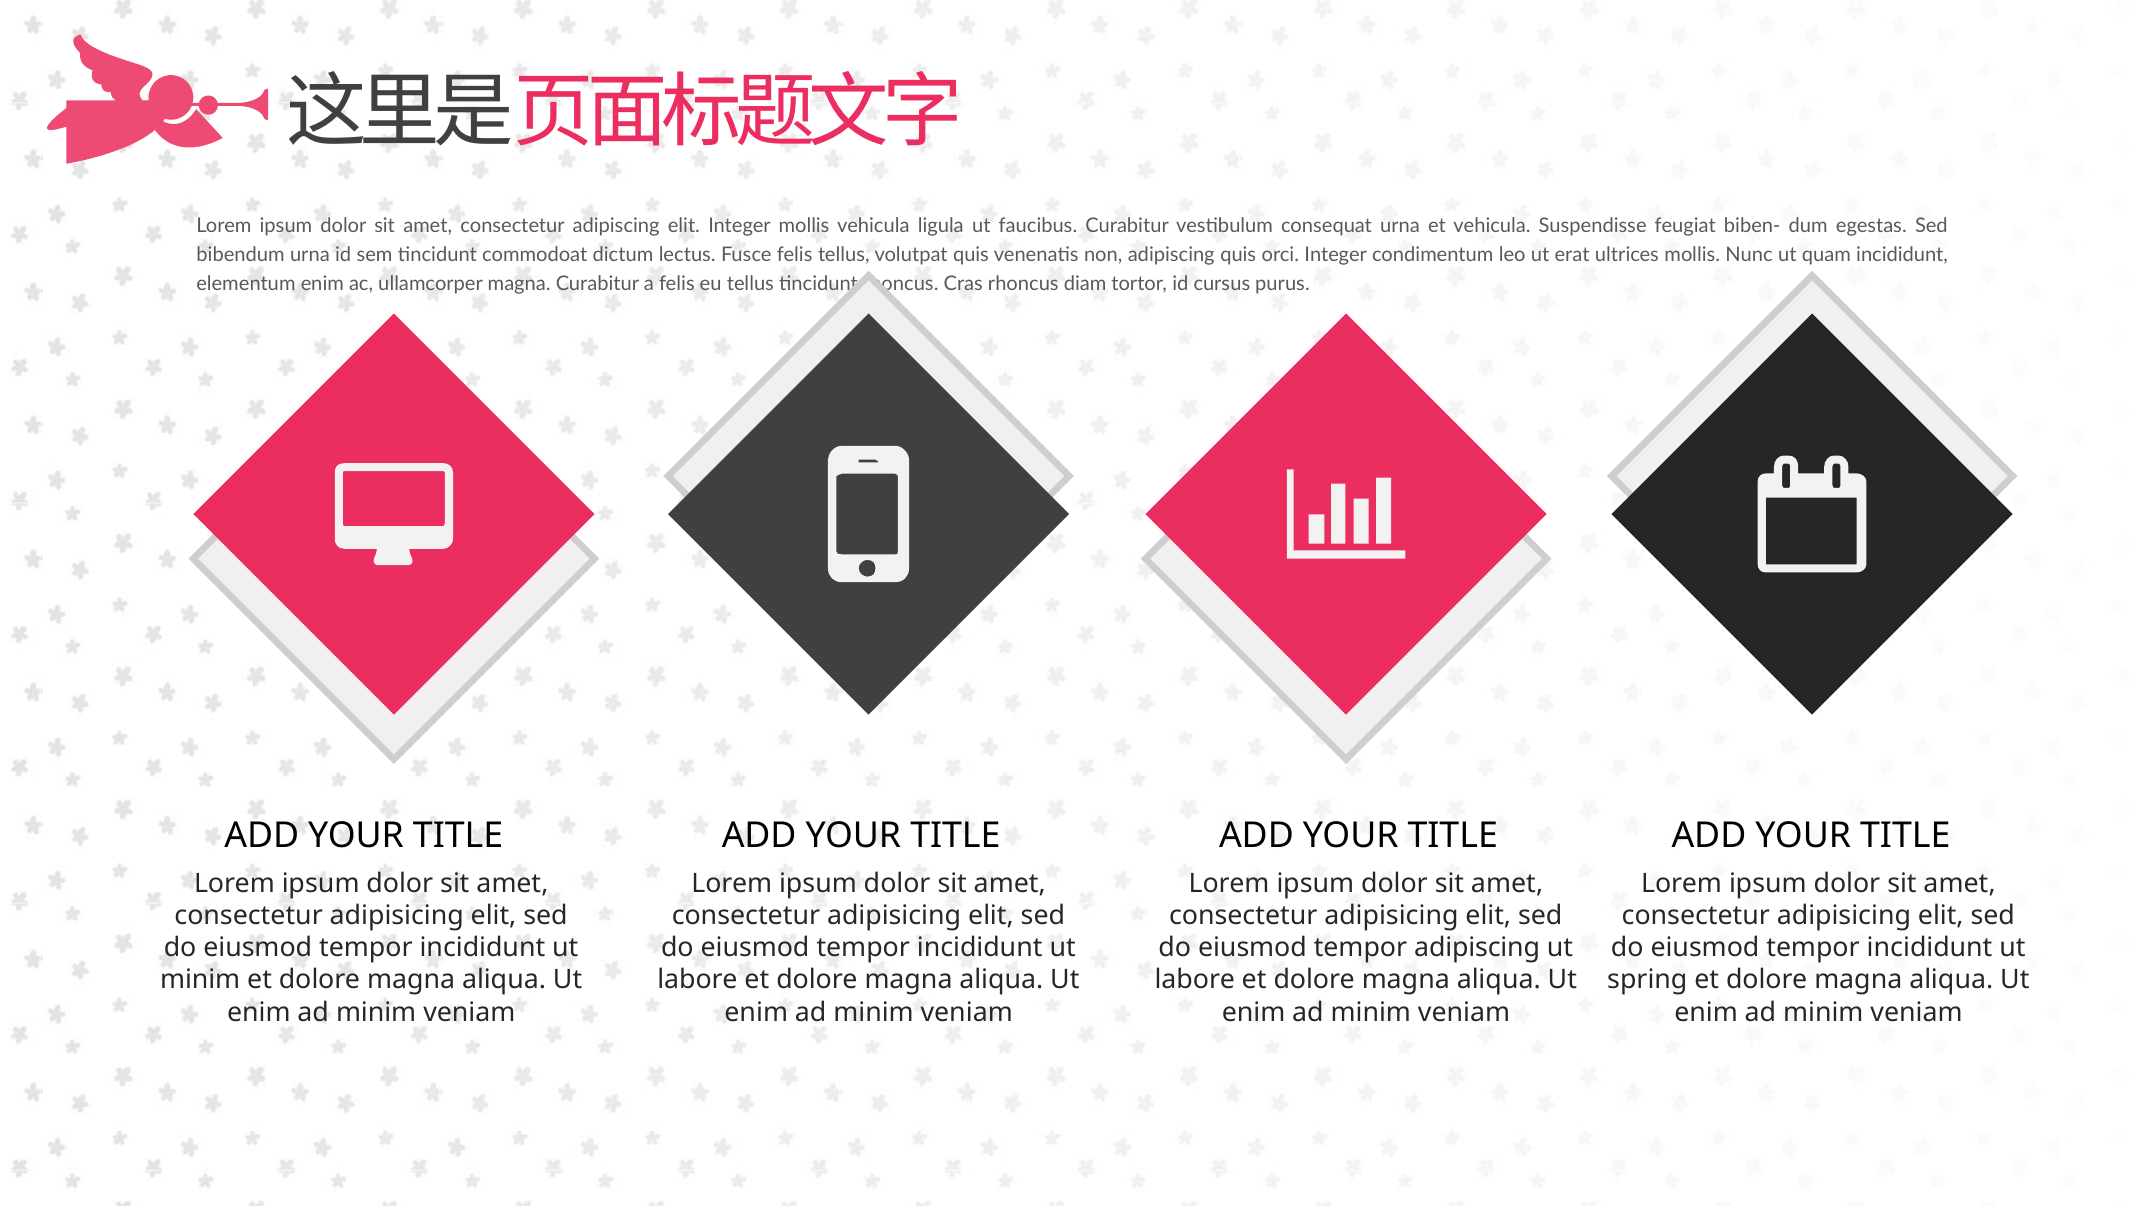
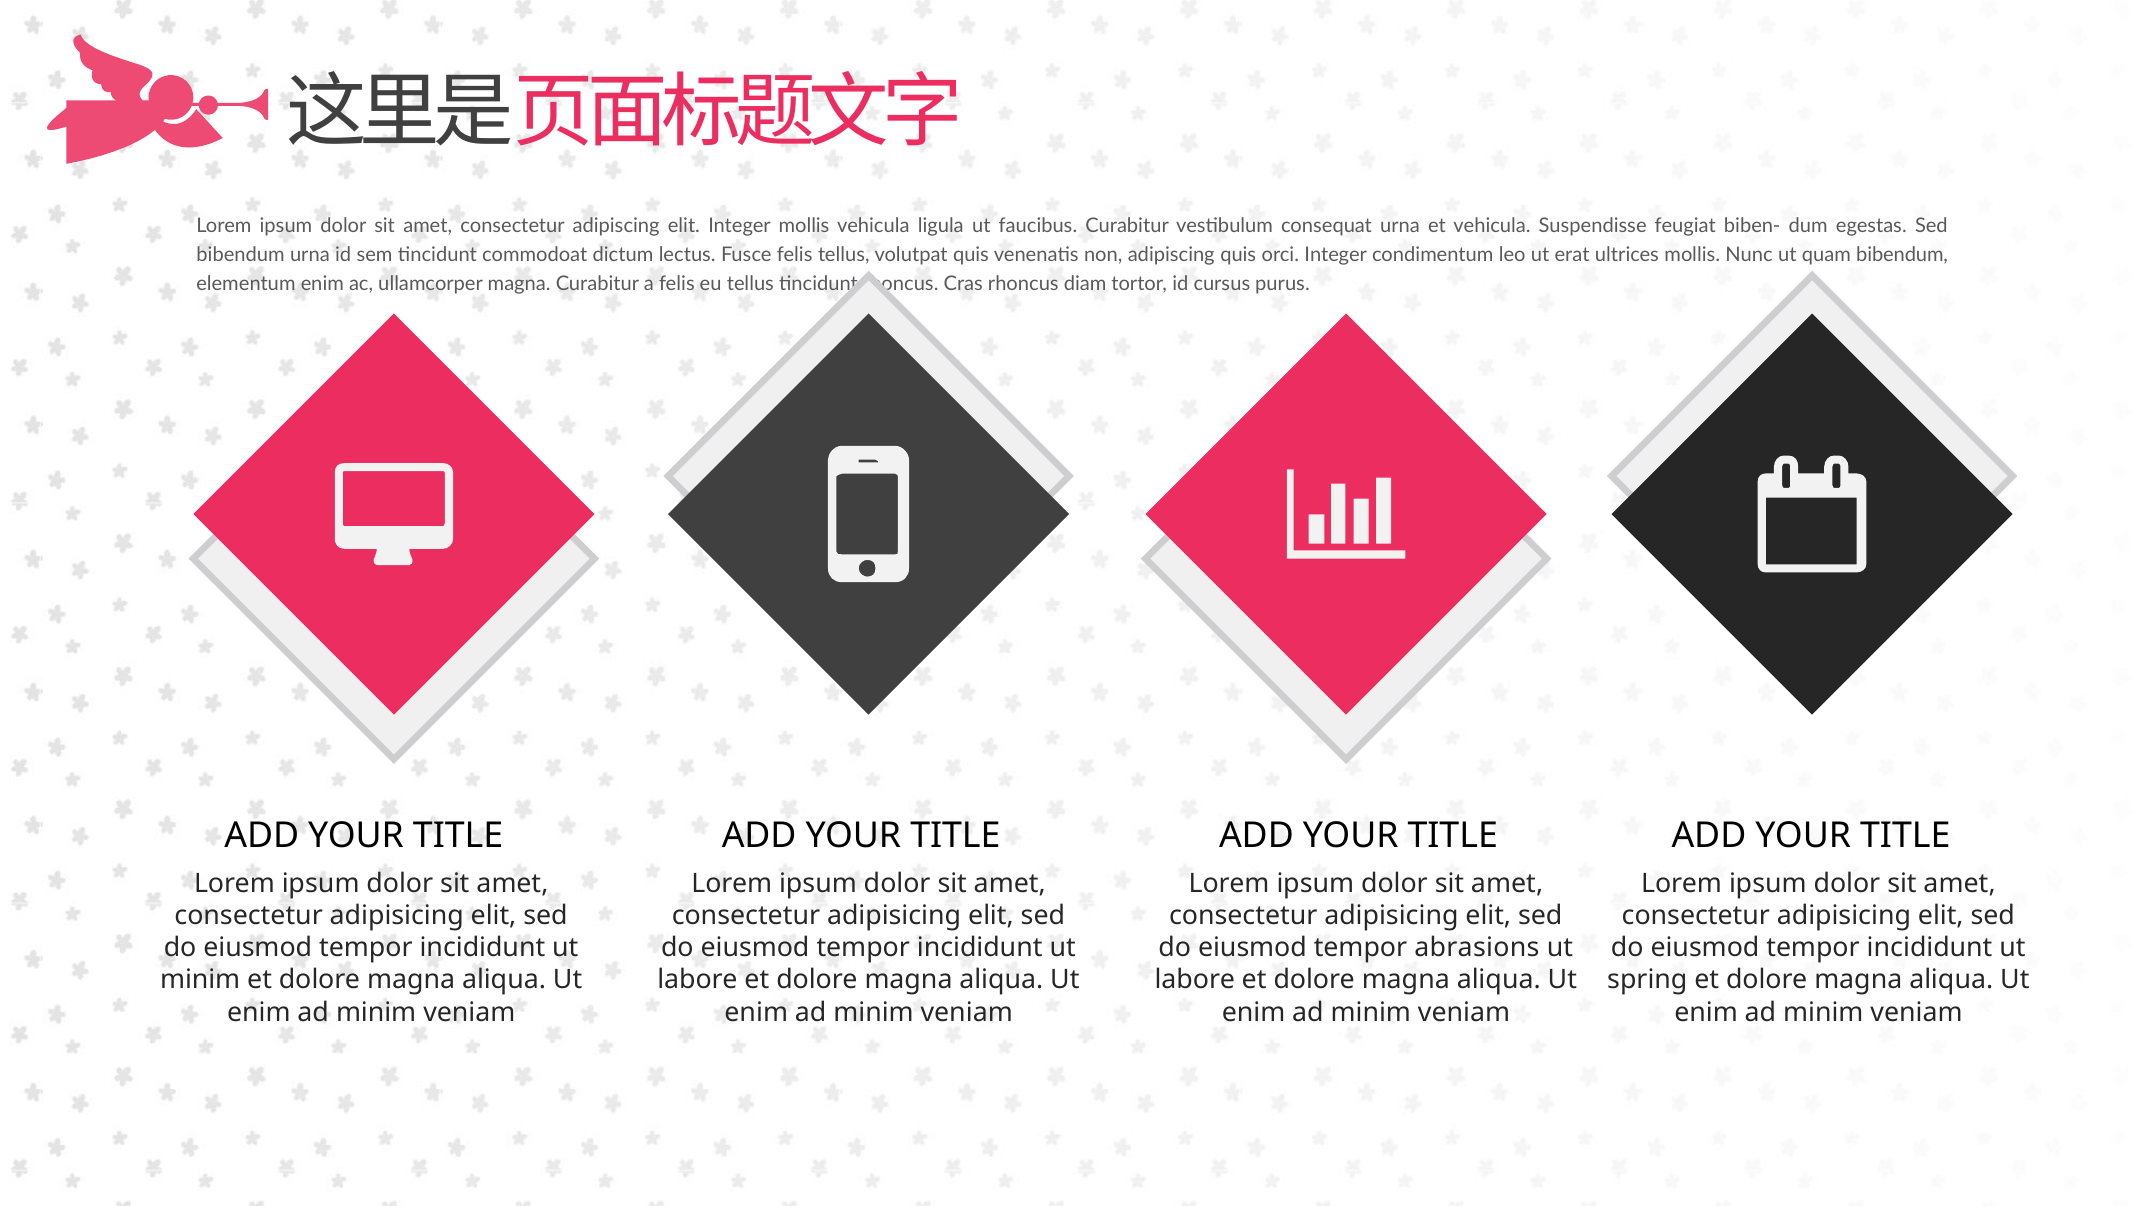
quam incididunt: incididunt -> bibendum (1902, 255)
tempor adipiscing: adipiscing -> abrasions (1477, 948)
